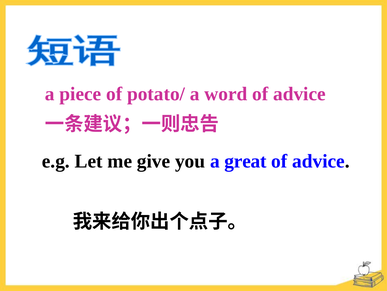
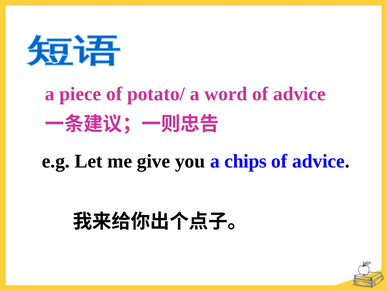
great: great -> chips (246, 161)
